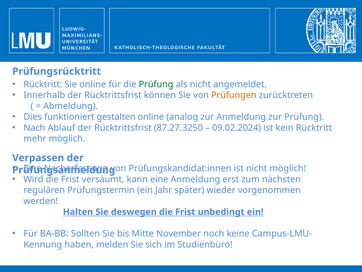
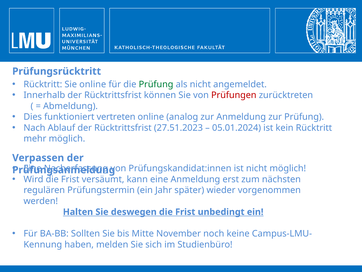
Prüfungen colour: orange -> red (234, 95)
gestalten: gestalten -> vertreten (116, 117)
87.27.3250: 87.27.3250 -> 27.51.2023 (178, 128)
09.02.2024: 09.02.2024 -> 05.01.2024 (237, 128)
